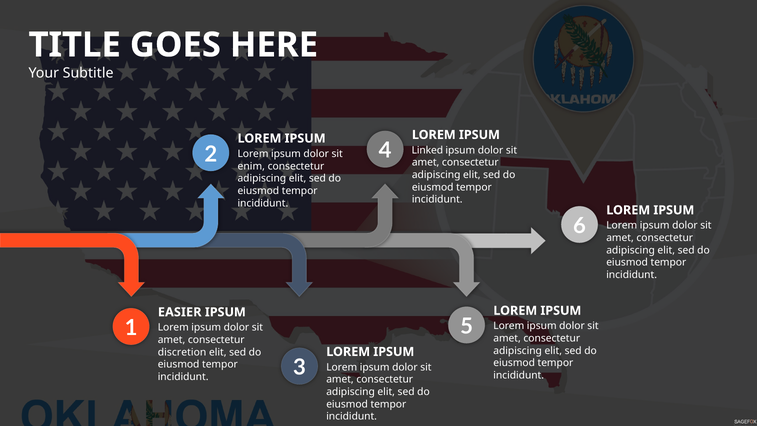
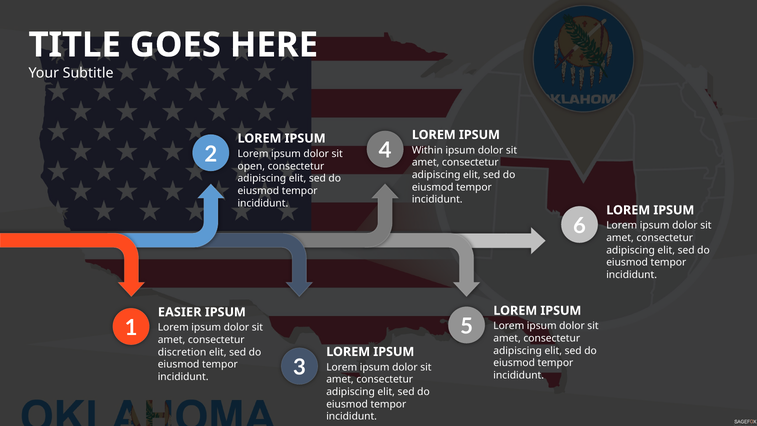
Linked: Linked -> Within (427, 150)
enim: enim -> open (251, 166)
